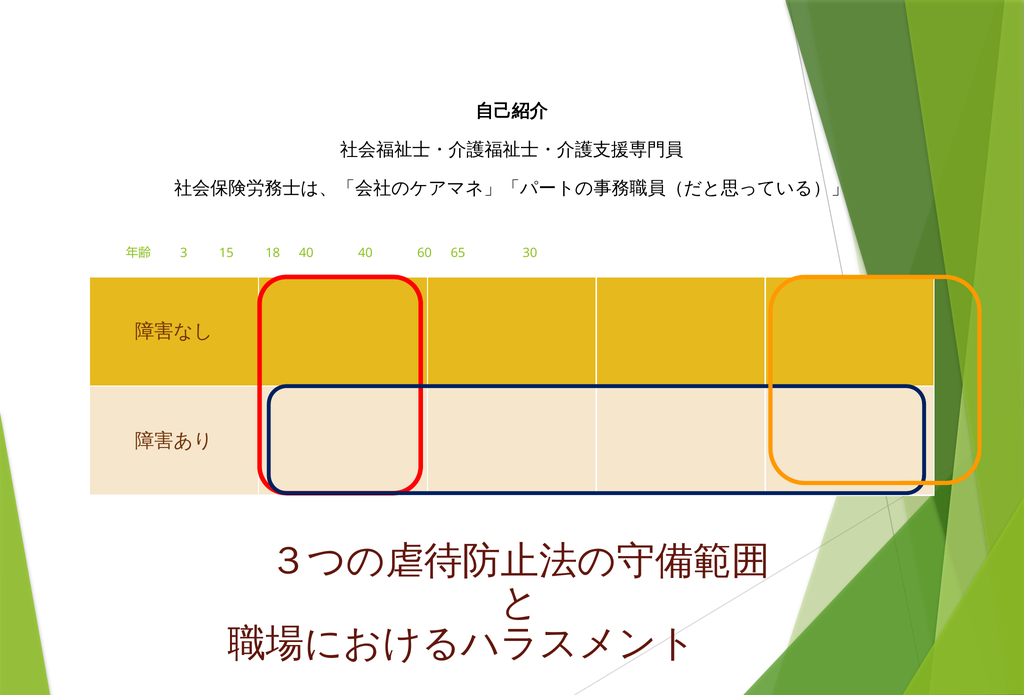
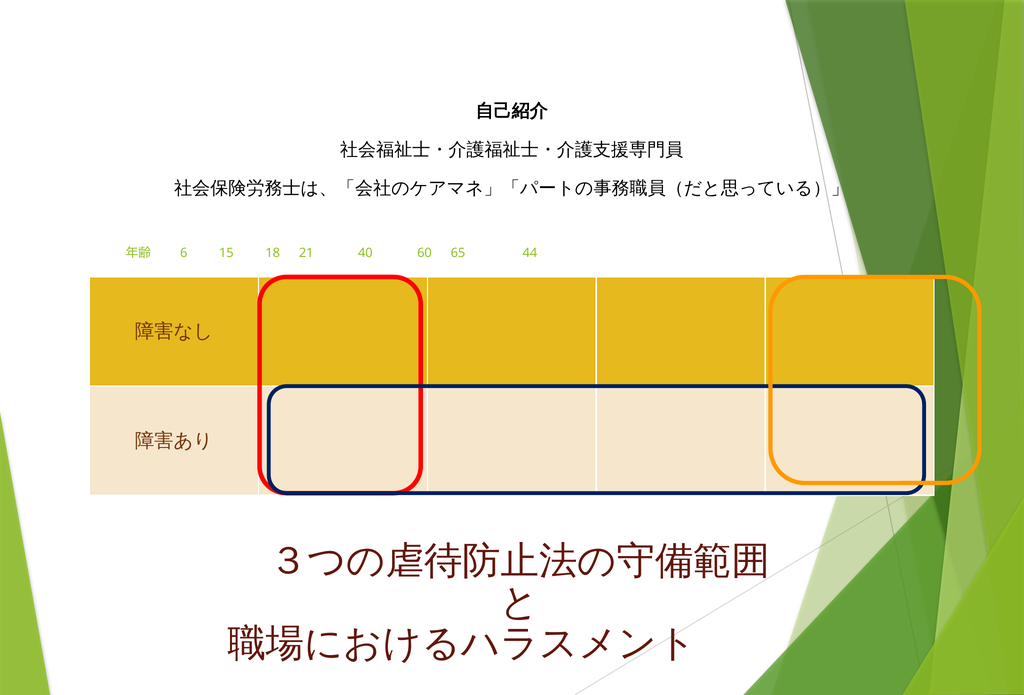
3: 3 -> 6 (184, 253)
18 40: 40 -> 21 (306, 253)
30: 30 -> 44 (530, 253)
